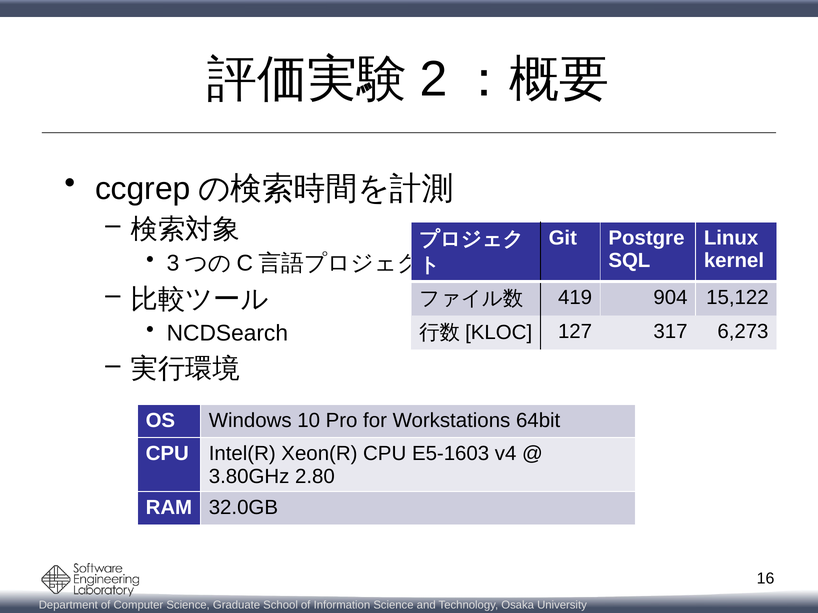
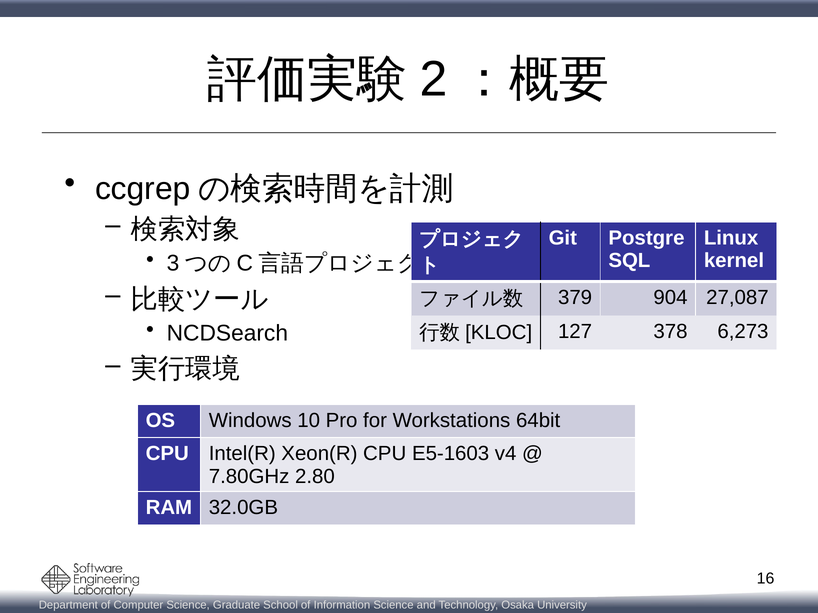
419: 419 -> 379 (575, 298)
15,122: 15,122 -> 27,087 (737, 298)
317: 317 -> 378 (671, 332)
3.80GHz: 3.80GHz -> 7.80GHz (249, 477)
